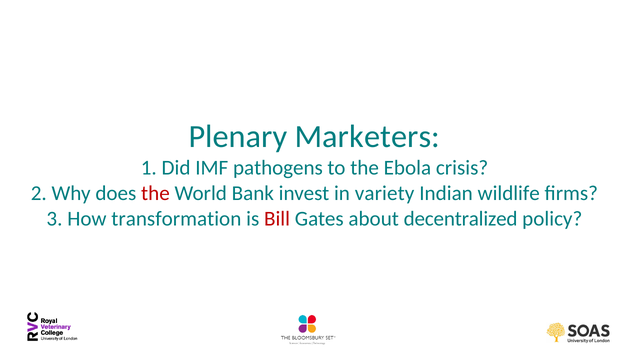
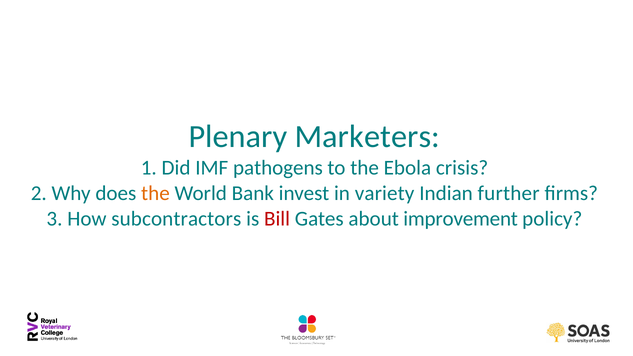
the colour: red -> orange (155, 193)
wildlife: wildlife -> further (509, 193)
transformation: transformation -> subcontractors (176, 219)
decentralized: decentralized -> improvement (461, 219)
